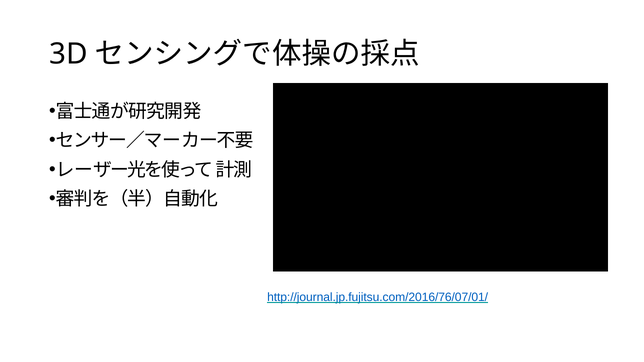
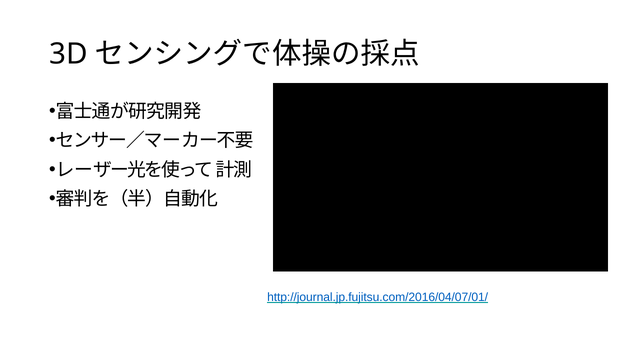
http://journal.jp.fujitsu.com/2016/76/07/01/: http://journal.jp.fujitsu.com/2016/76/07/01/ -> http://journal.jp.fujitsu.com/2016/04/07/01/ (378, 297)
